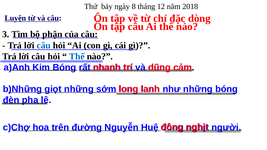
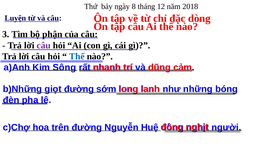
câu colour: blue -> purple (44, 45)
Kim Bóng: Bóng -> Sông (64, 67)
giọt những: những -> đường (79, 89)
